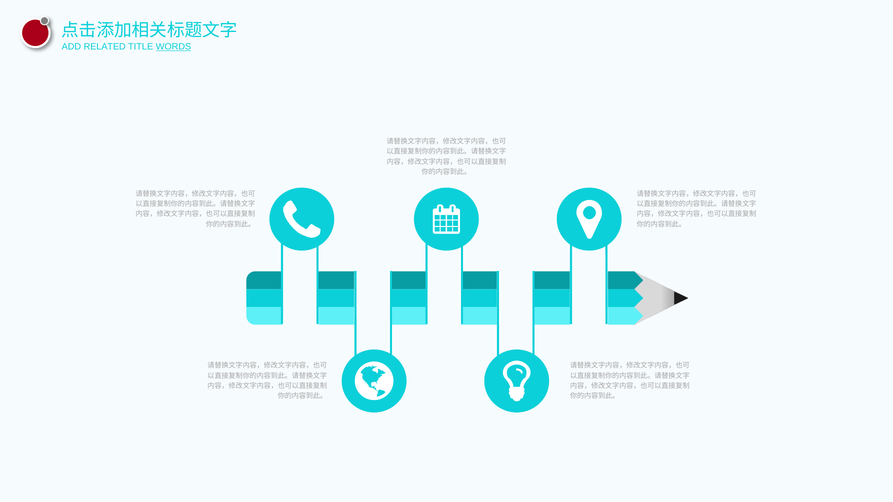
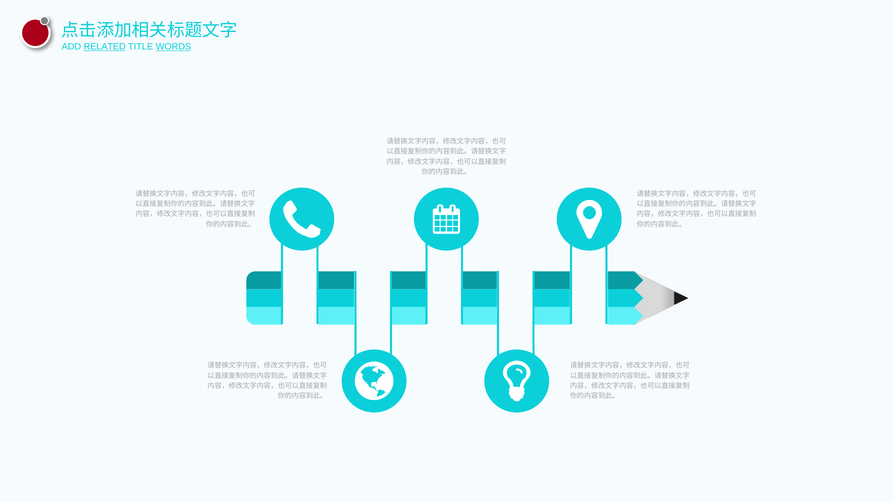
RELATED underline: none -> present (105, 47)
